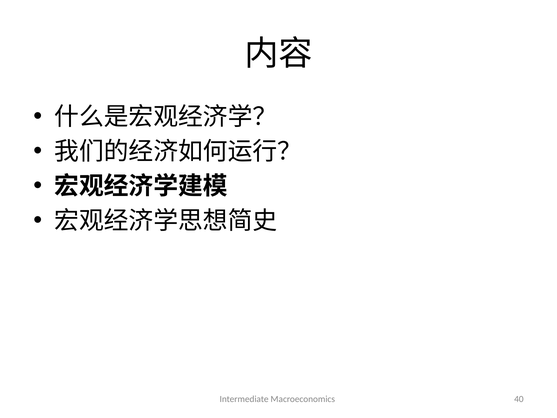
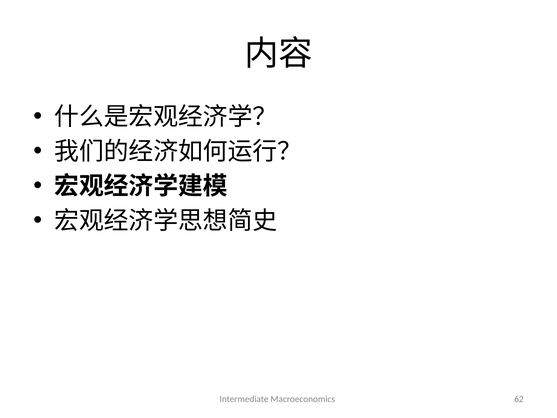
40: 40 -> 62 (519, 399)
